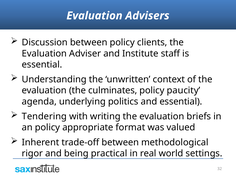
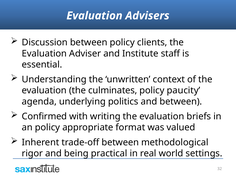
and essential: essential -> between (181, 101)
Tendering: Tendering -> Confirmed (44, 116)
